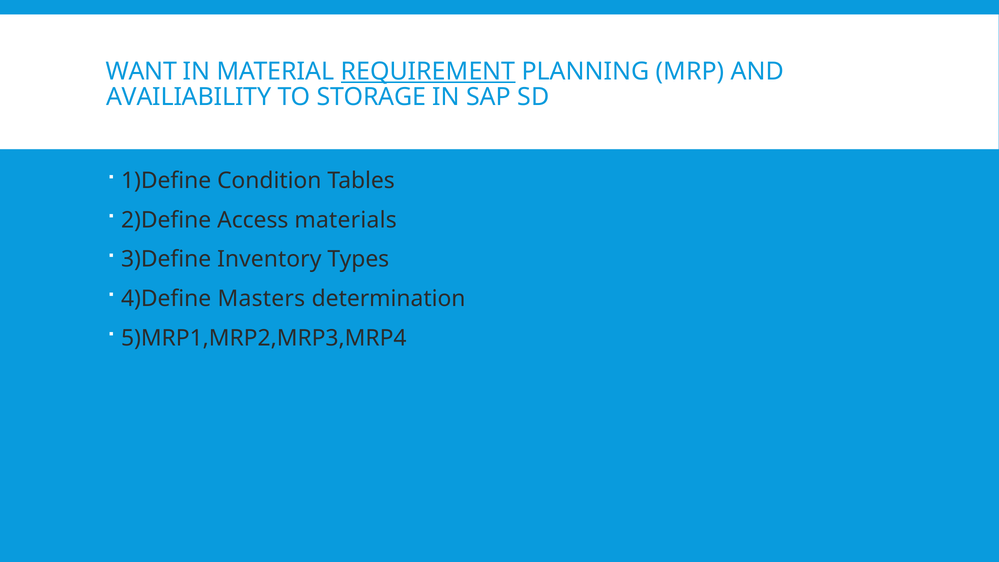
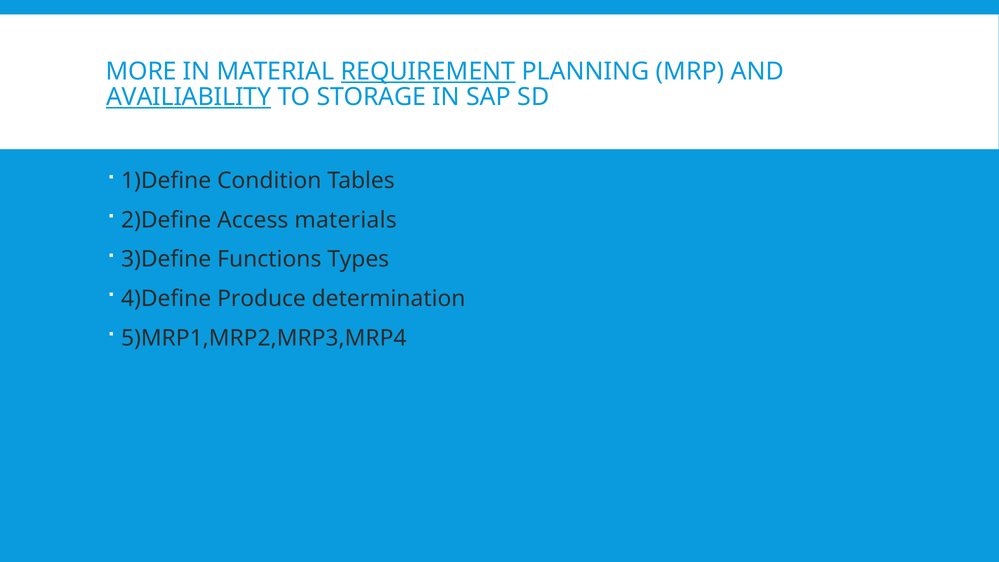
WANT: WANT -> MORE (141, 72)
AVAILIABILITY underline: none -> present (189, 97)
Inventory: Inventory -> Functions (269, 259)
Masters: Masters -> Produce (262, 299)
